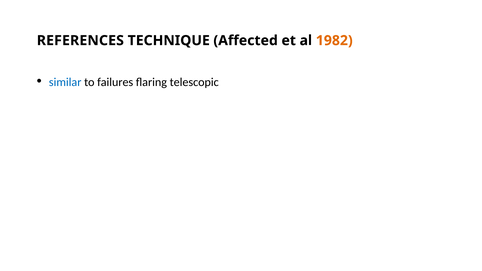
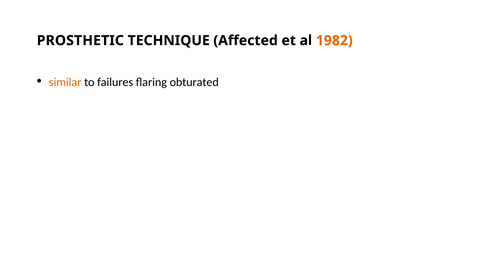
REFERENCES: REFERENCES -> PROSTHETIC (80, 41)
similar colour: blue -> orange (65, 82)
telescopic: telescopic -> obturated (194, 82)
